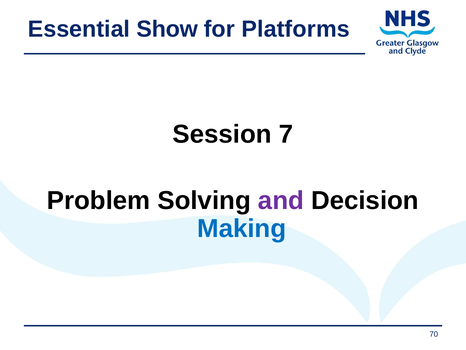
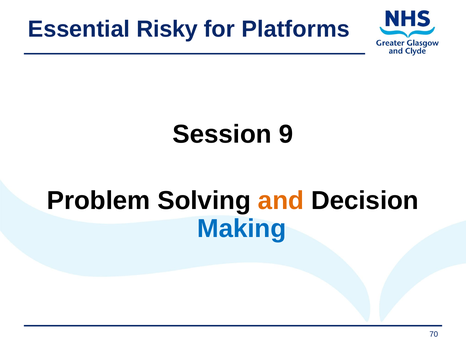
Show: Show -> Risky (167, 29)
7: 7 -> 9 (286, 134)
and colour: purple -> orange (281, 200)
